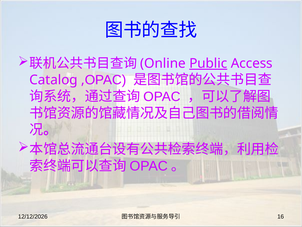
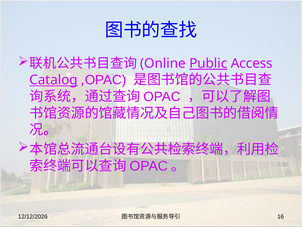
Catalog underline: none -> present (54, 80)
